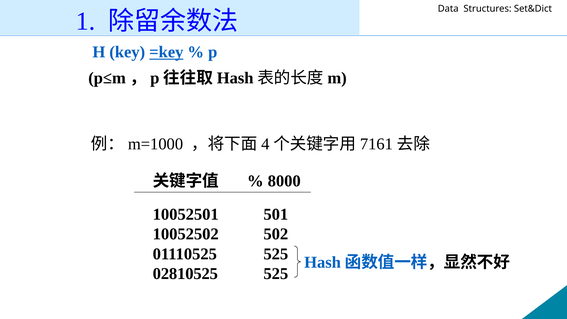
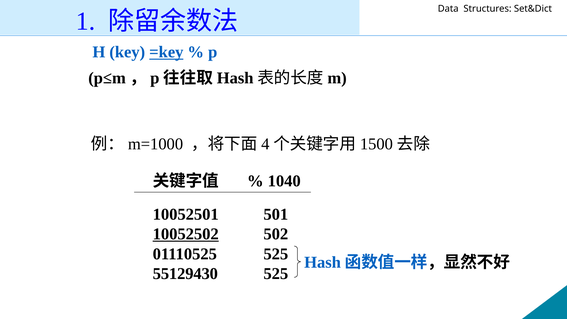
7161: 7161 -> 1500 (376, 144)
8000: 8000 -> 1040 (284, 181)
10052502 underline: none -> present (186, 234)
02810525: 02810525 -> 55129430 (185, 274)
